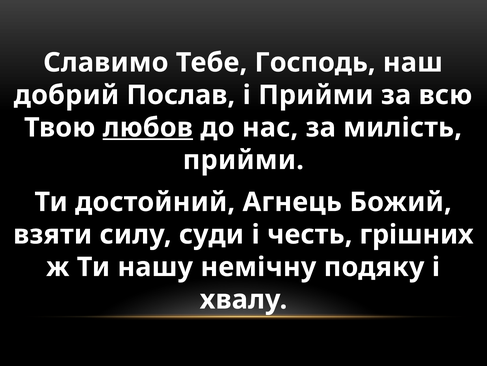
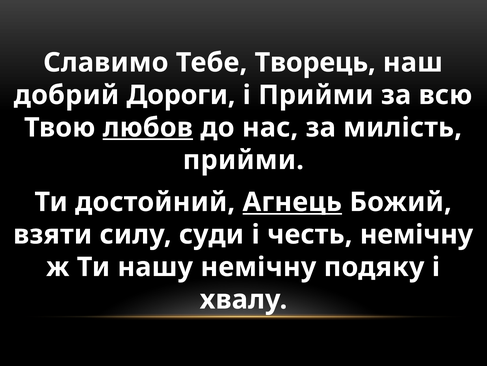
Господь: Господь -> Творець (315, 62)
Послав: Послав -> Дороги (181, 95)
Агнець underline: none -> present (292, 202)
честь грішних: грішних -> немічну (416, 234)
